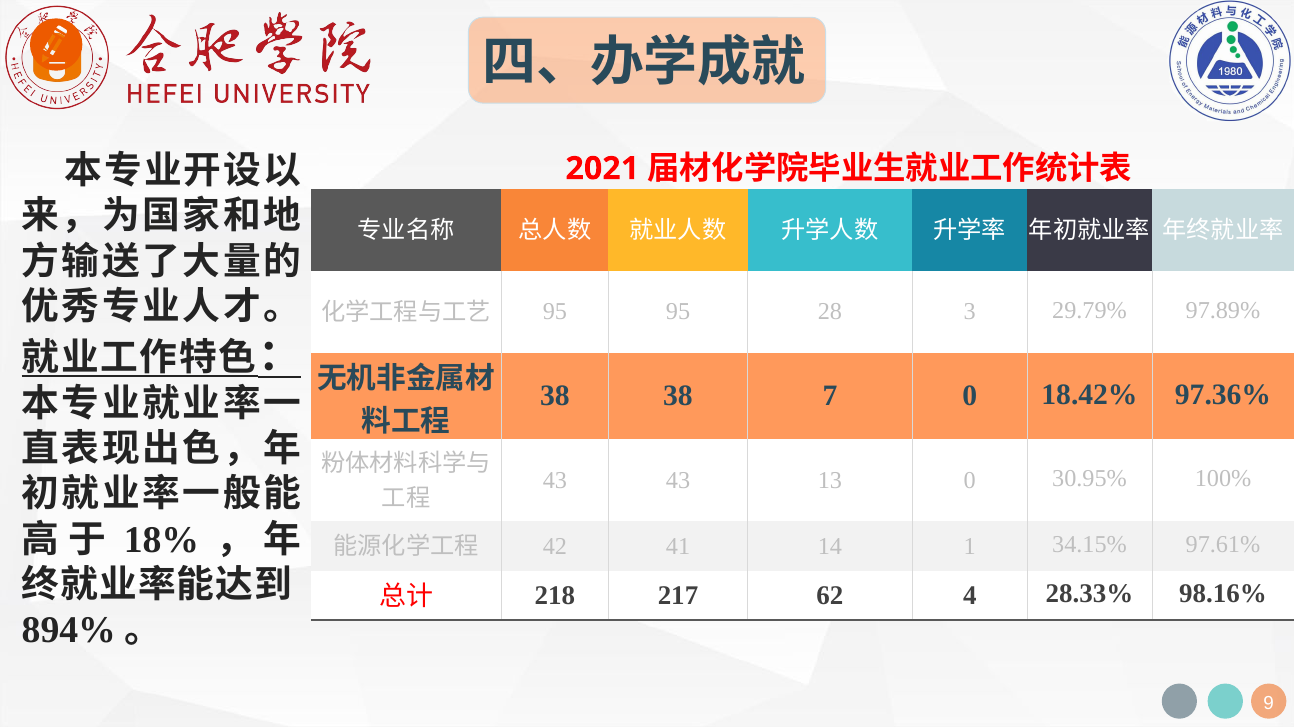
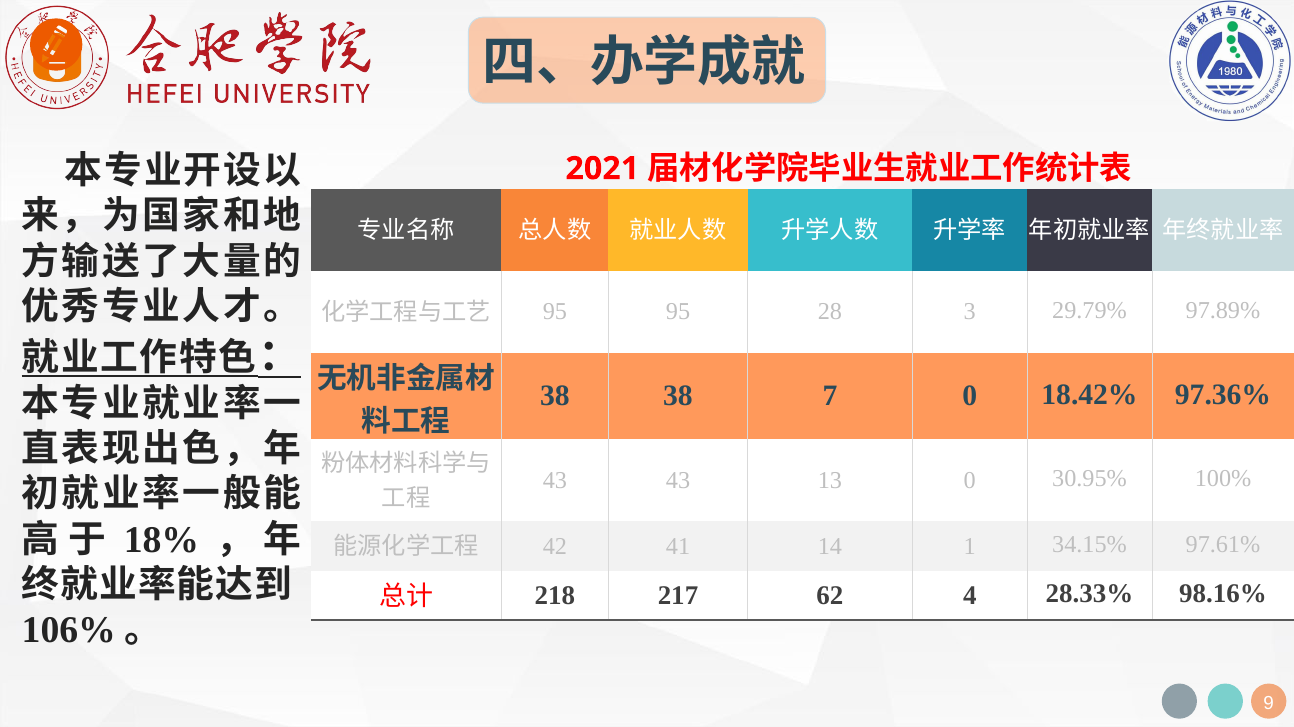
894%: 894% -> 106% (69, 631)
